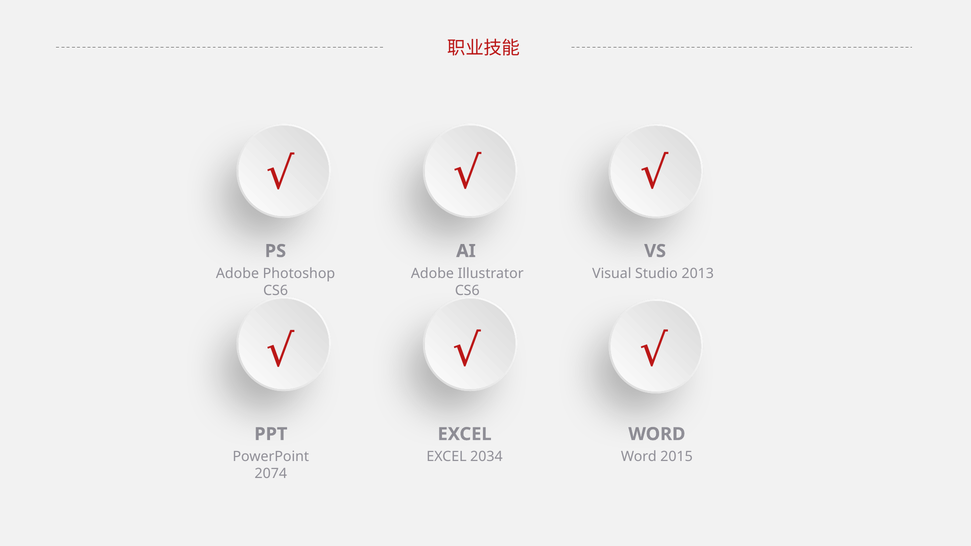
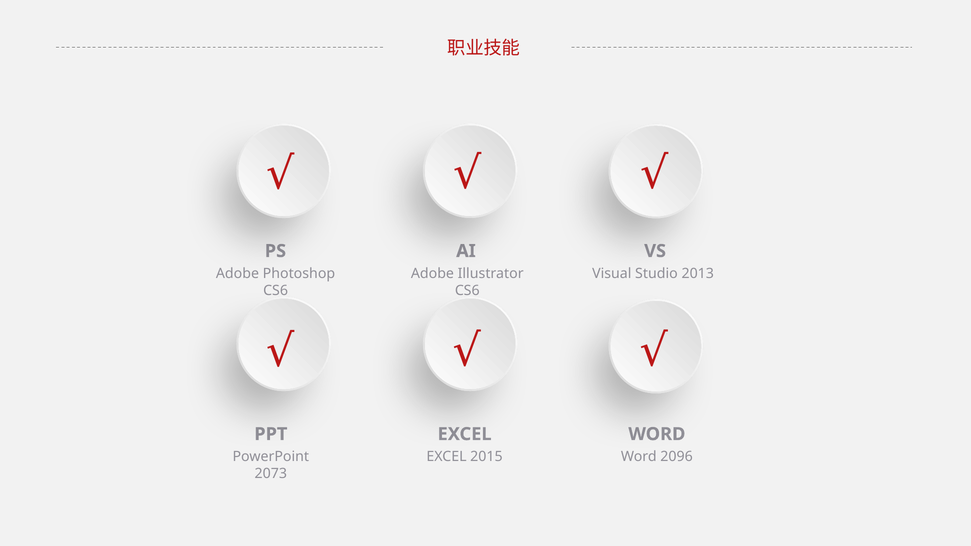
2034: 2034 -> 2015 (486, 457)
2015: 2015 -> 2096 (677, 457)
2074: 2074 -> 2073 (271, 474)
